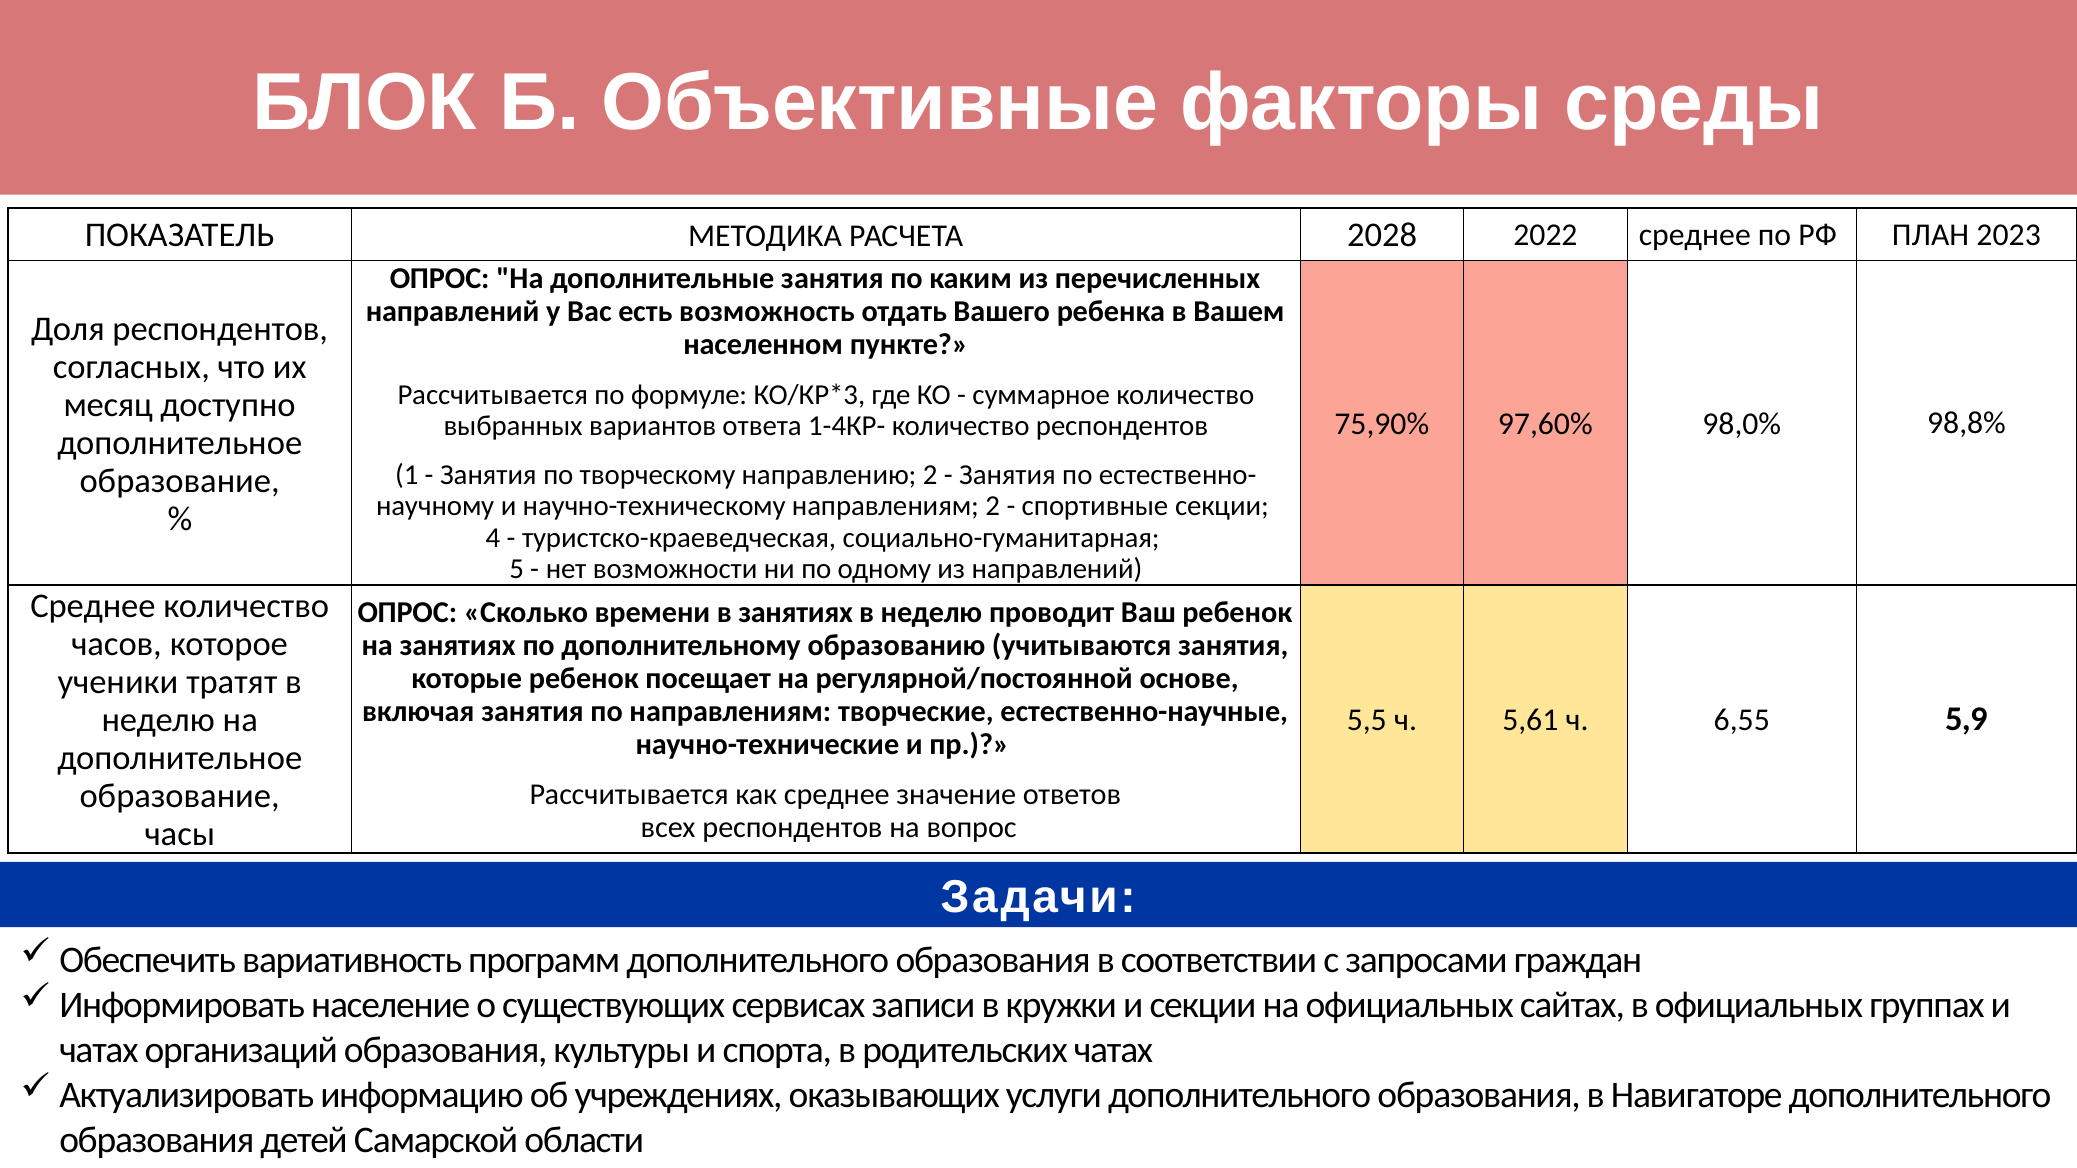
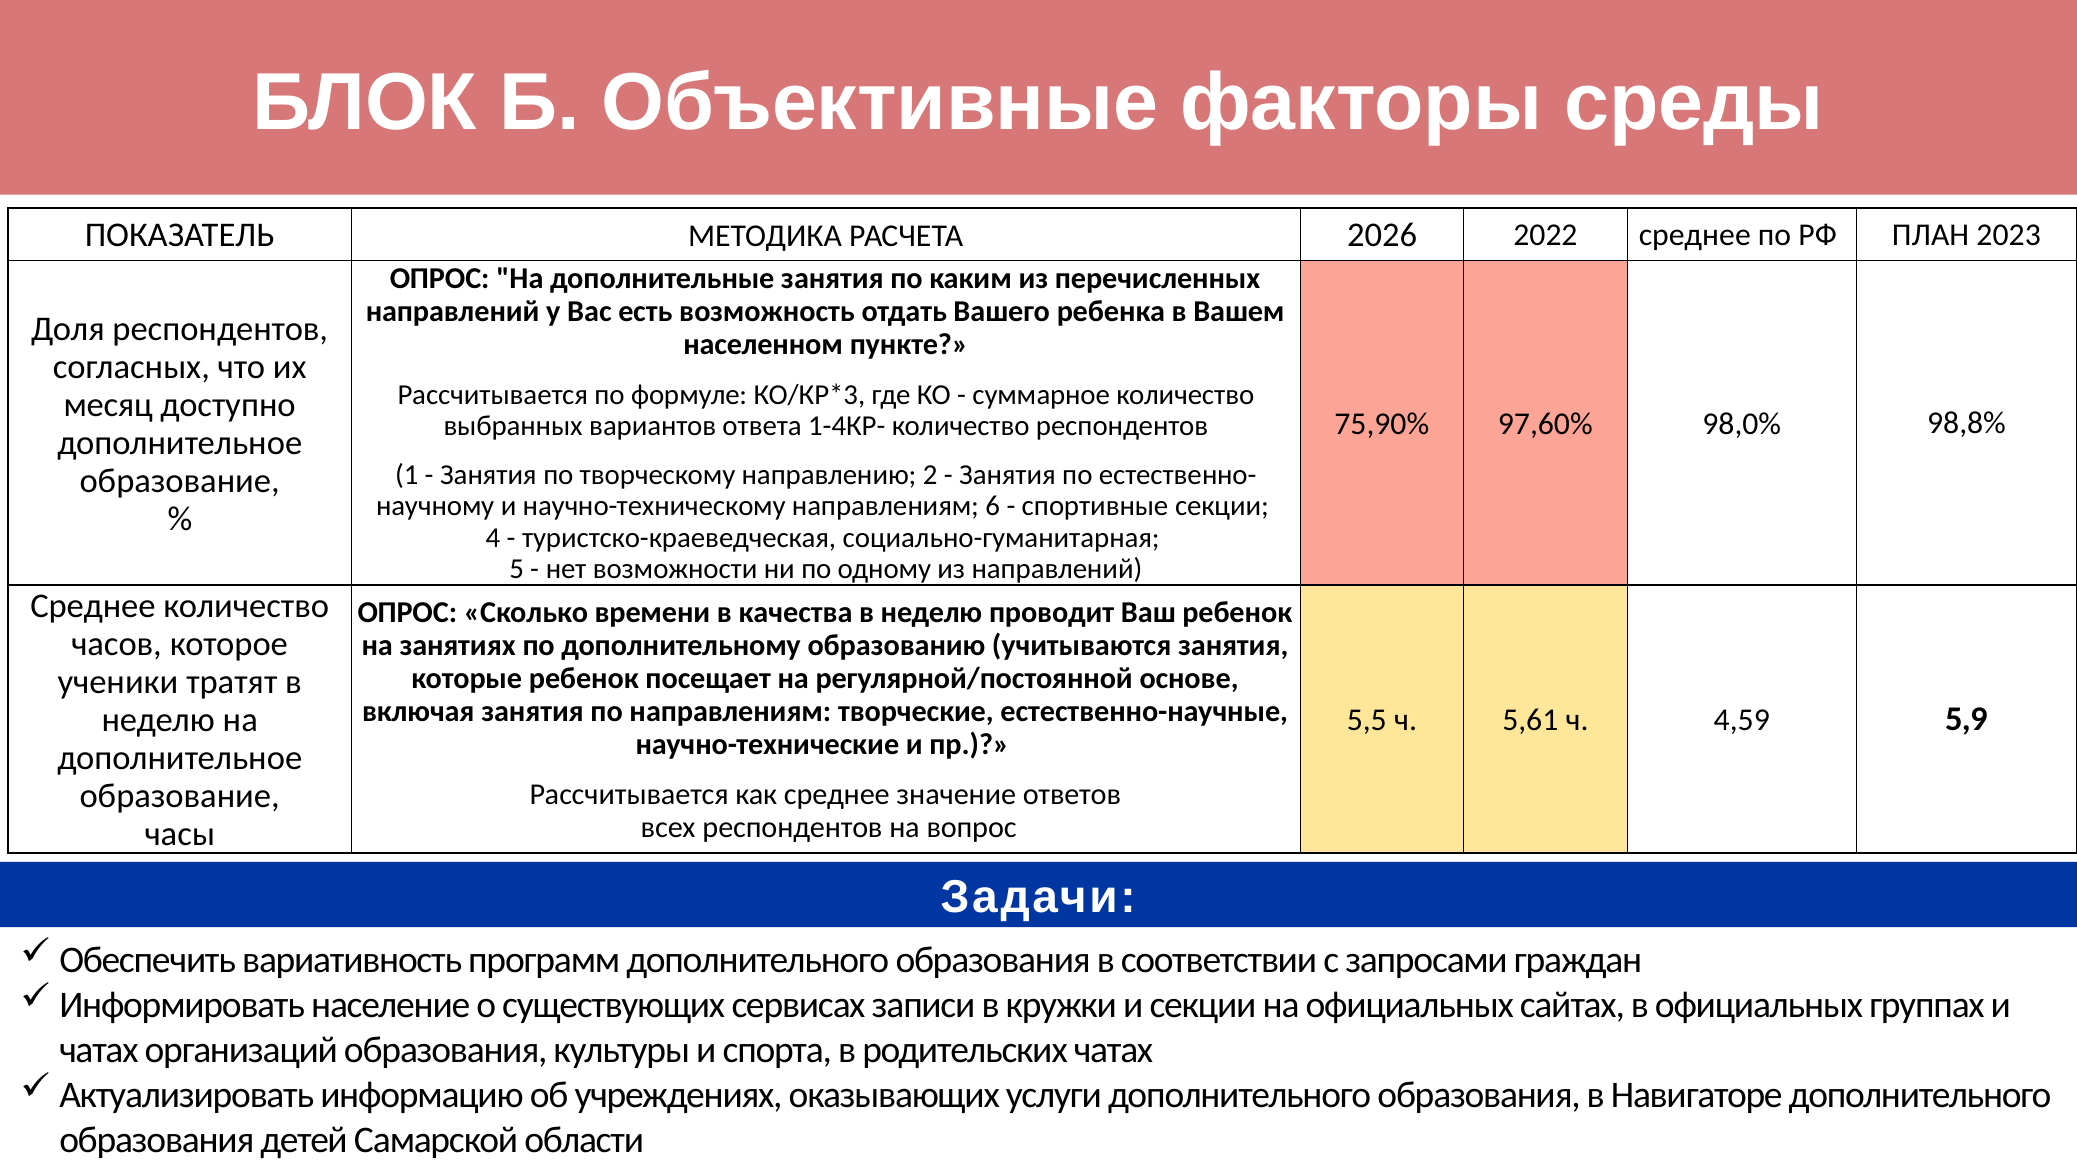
2028: 2028 -> 2026 (1382, 235)
направлениям 2: 2 -> 6 (993, 506)
в занятиях: занятиях -> качества (796, 612)
6,55: 6,55 -> 4,59 (1742, 720)
